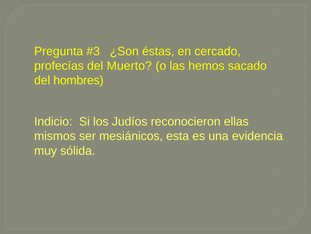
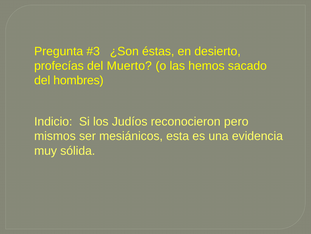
cercado: cercado -> desierto (218, 51)
ellas: ellas -> pero (236, 121)
